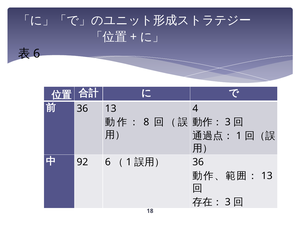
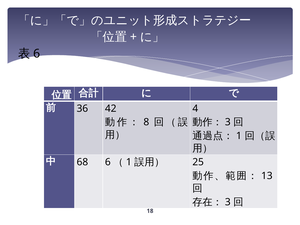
36 13: 13 -> 42 (111, 108)
92: 92 -> 68 (82, 162)
36: 36 -> 25 (198, 162)
